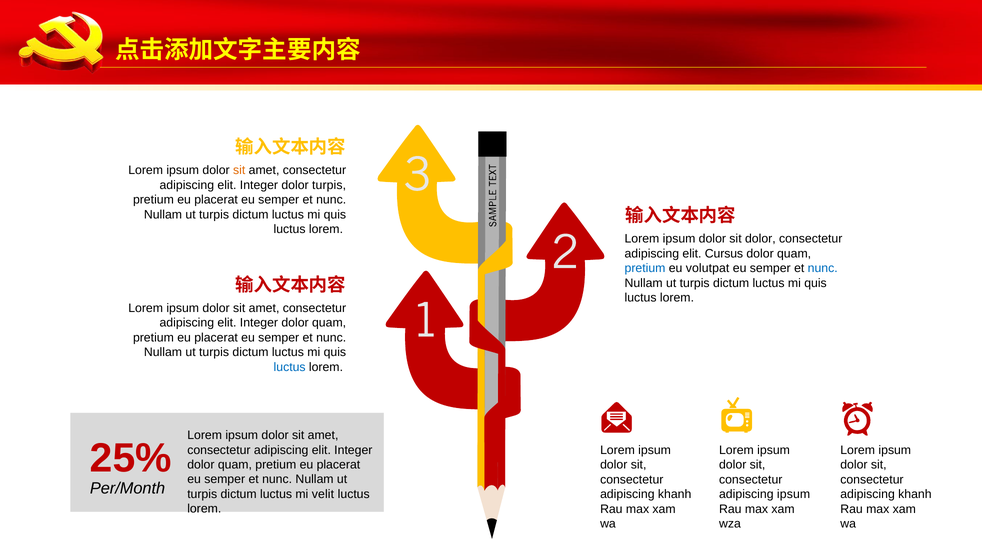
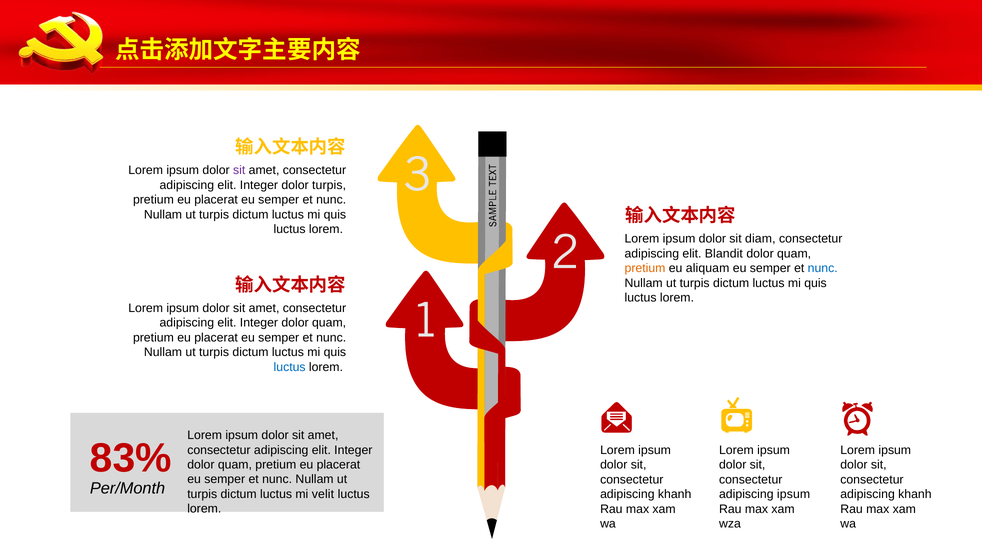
sit colour: orange -> purple (239, 171)
sit dolor: dolor -> diam (760, 239)
Cursus: Cursus -> Blandit (724, 254)
pretium colour: blue -> orange (645, 269)
volutpat: volutpat -> aliquam (708, 269)
25%: 25% -> 83% (131, 459)
